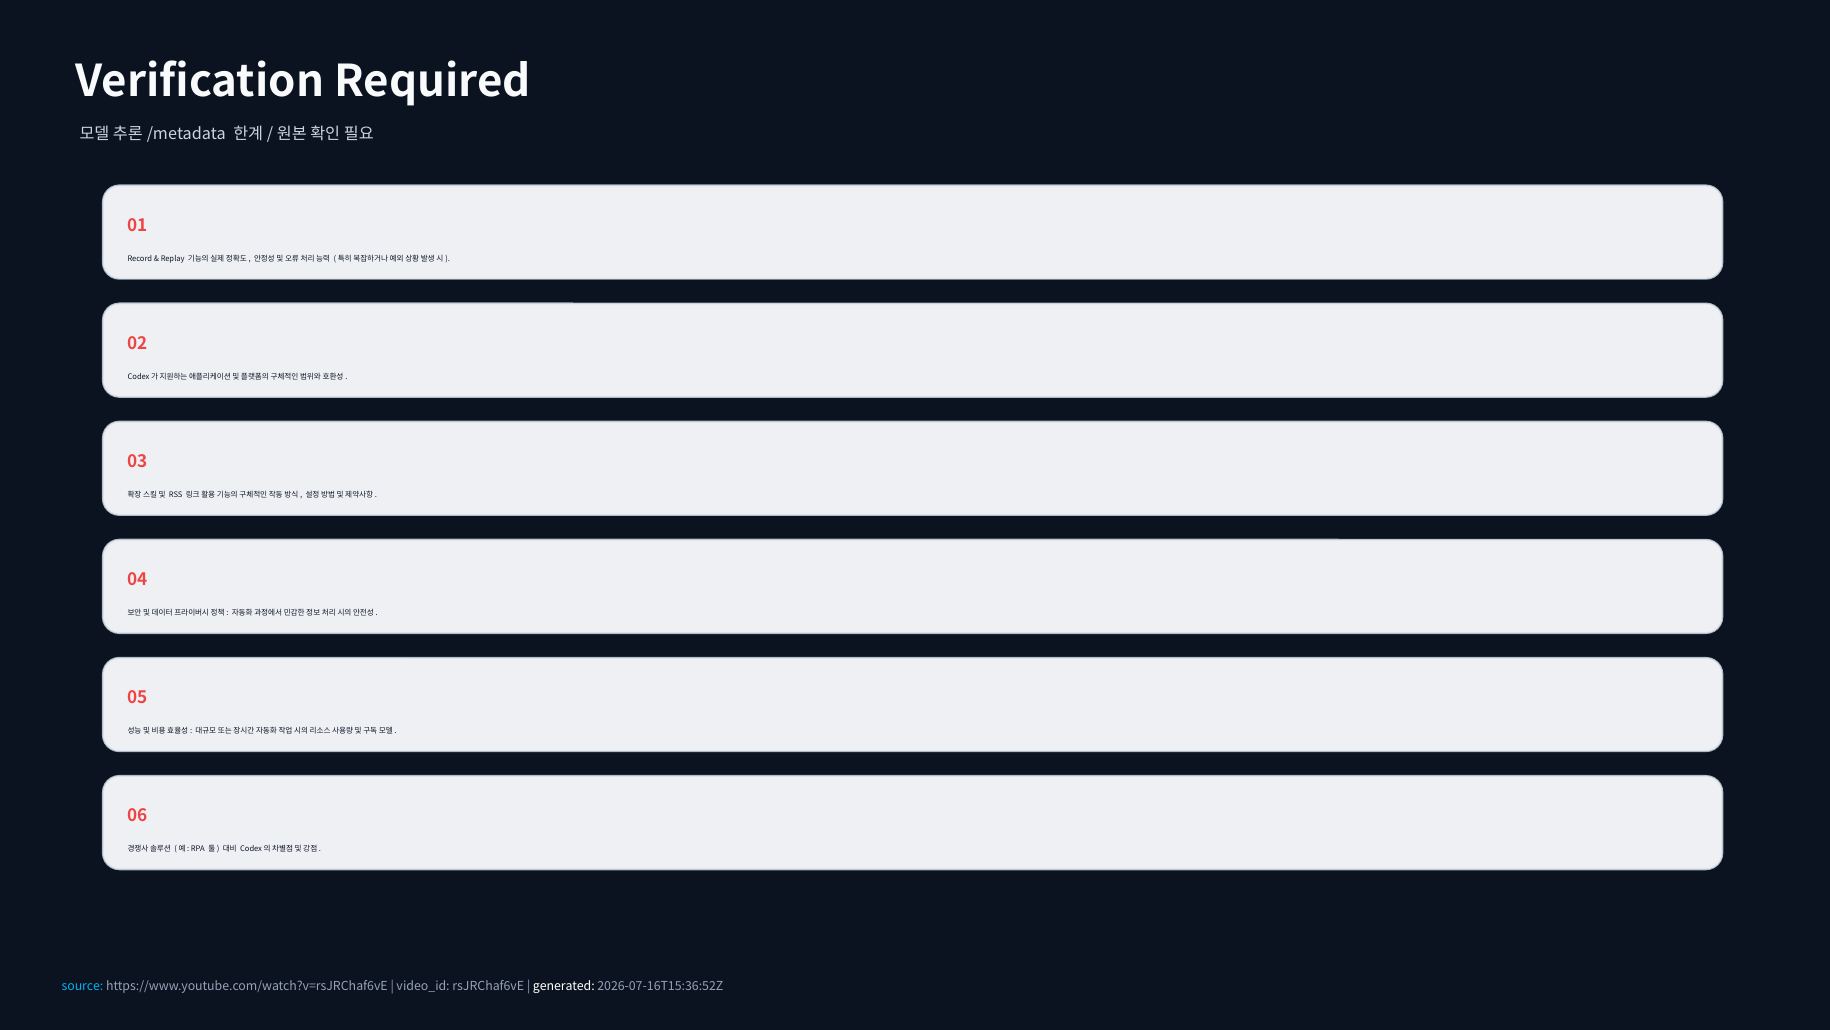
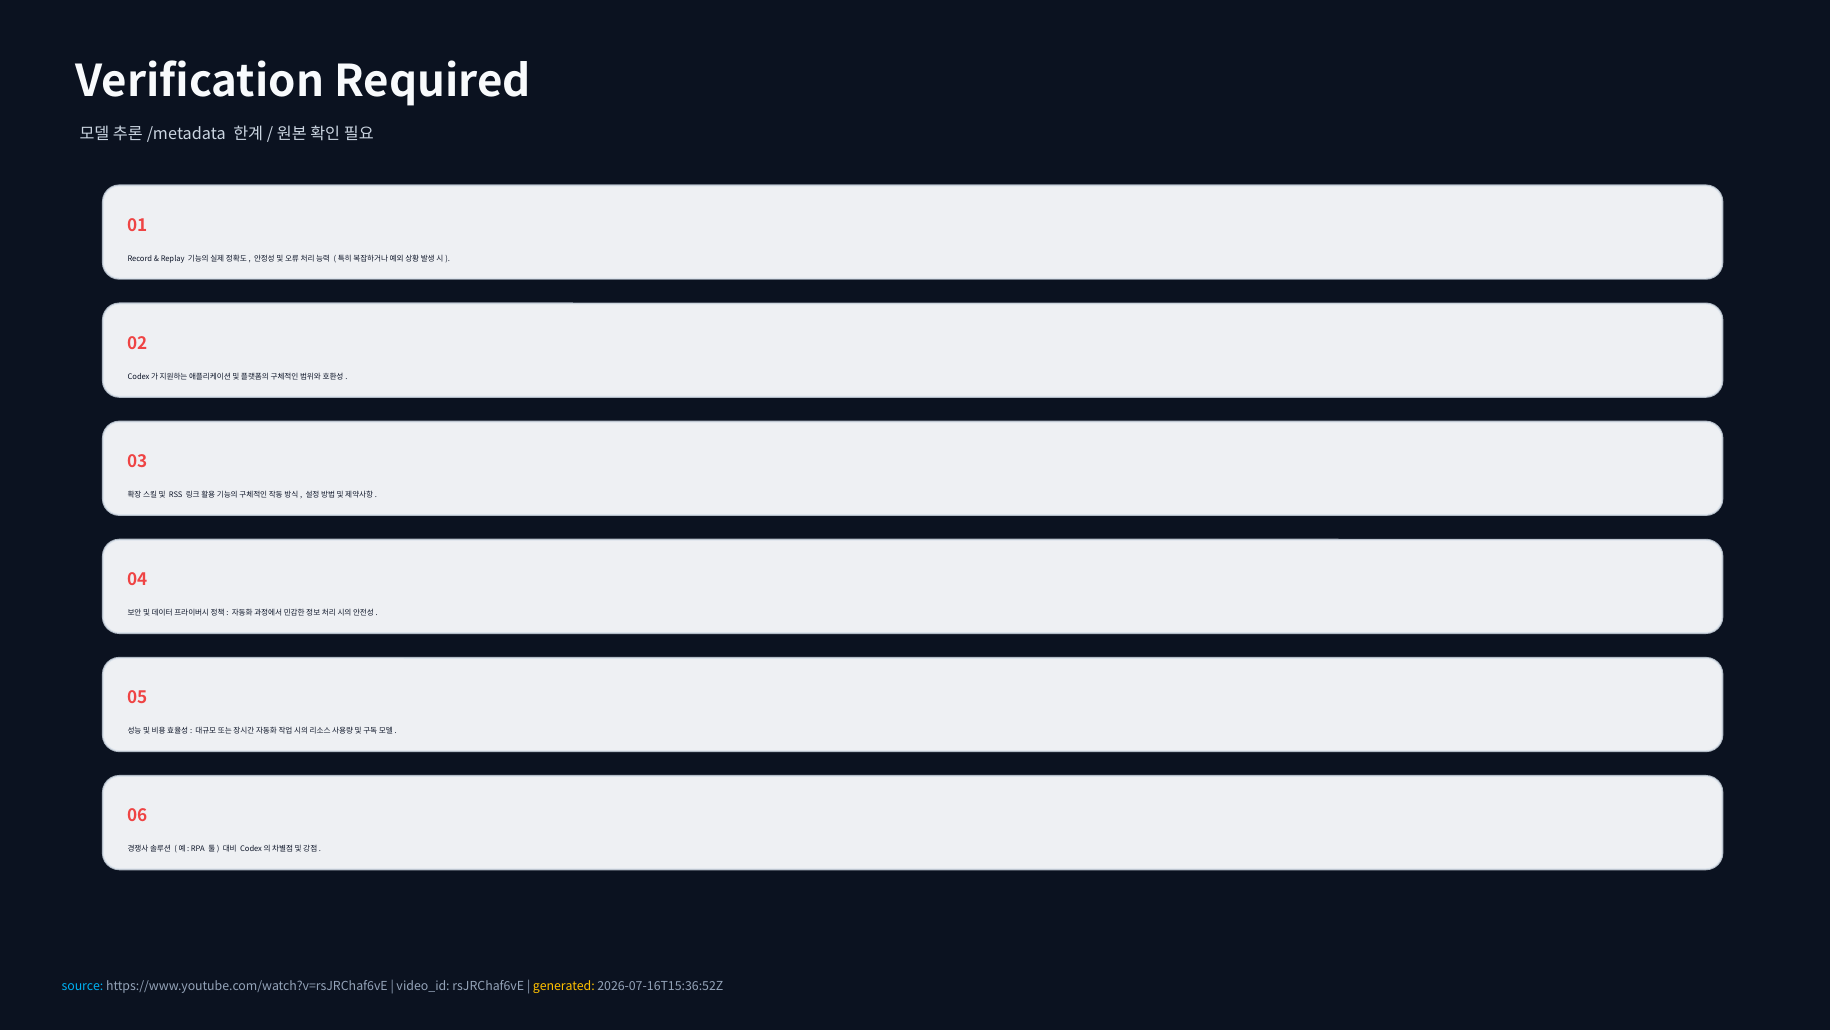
generated colour: white -> yellow (564, 986)
